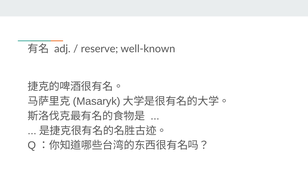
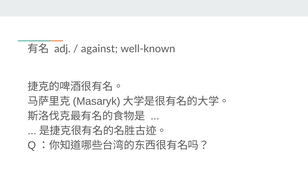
reserve: reserve -> against (99, 49)
